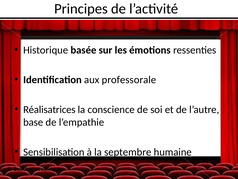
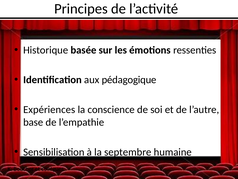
professorale: professorale -> pédagogique (129, 80)
Réalisatrices: Réalisatrices -> Expériences (49, 109)
